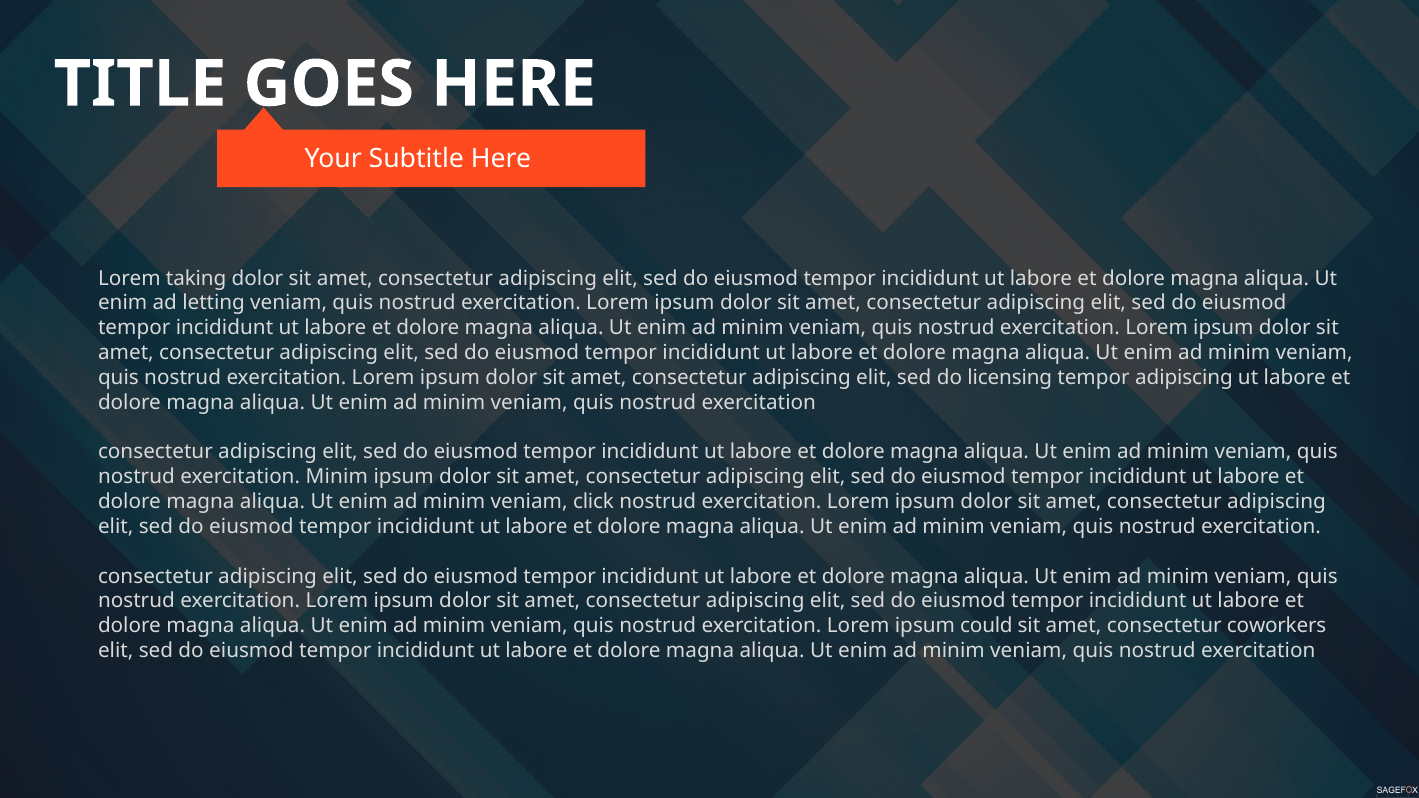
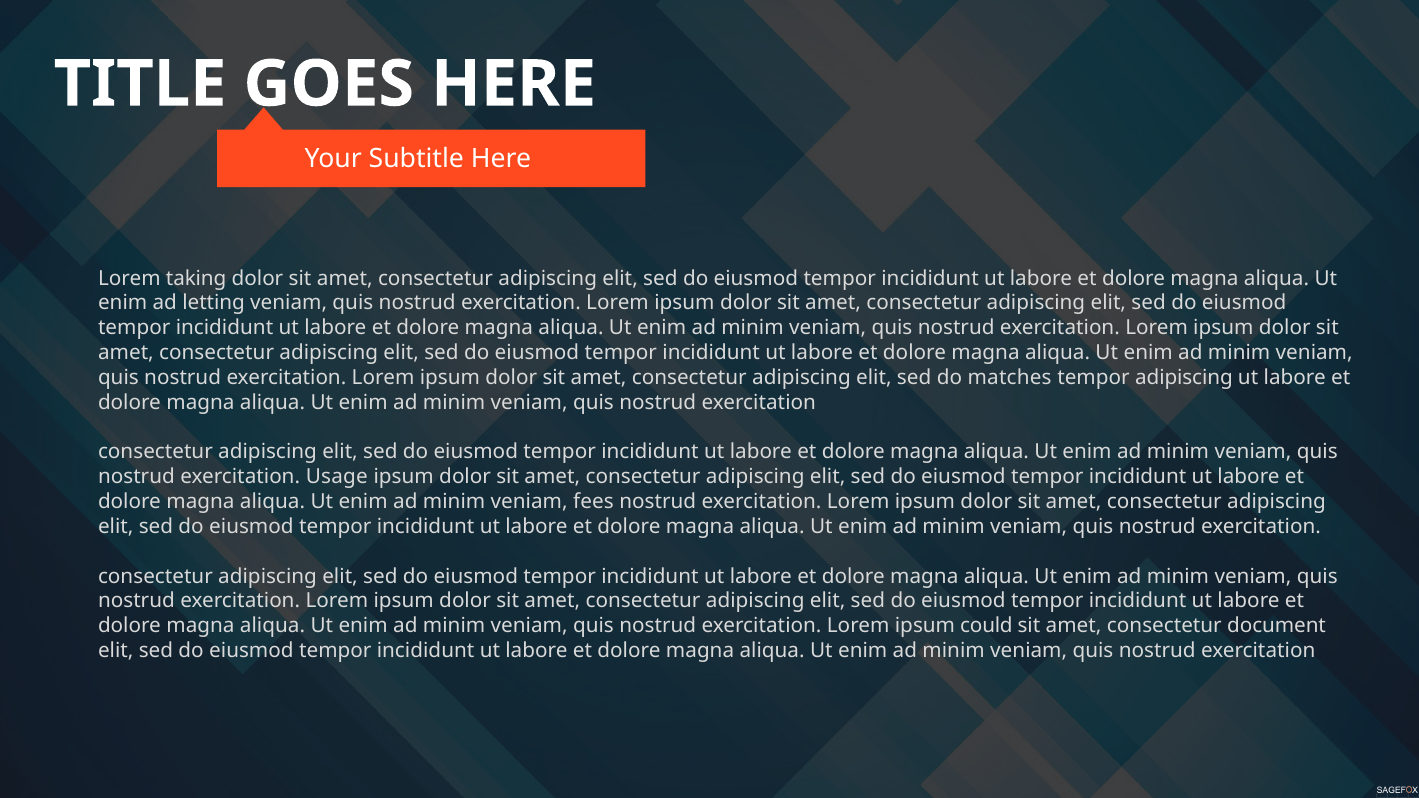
licensing: licensing -> matches (1010, 378)
exercitation Minim: Minim -> Usage (337, 477)
click: click -> fees (593, 502)
coworkers: coworkers -> document (1277, 626)
